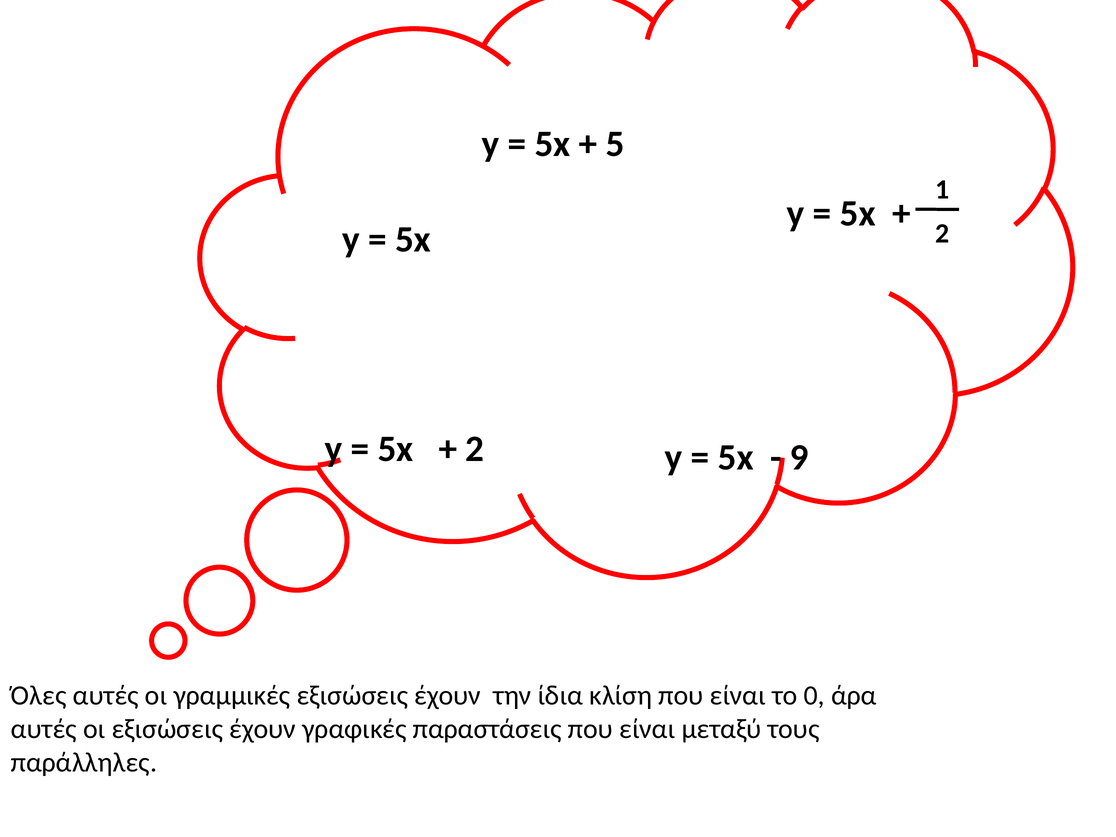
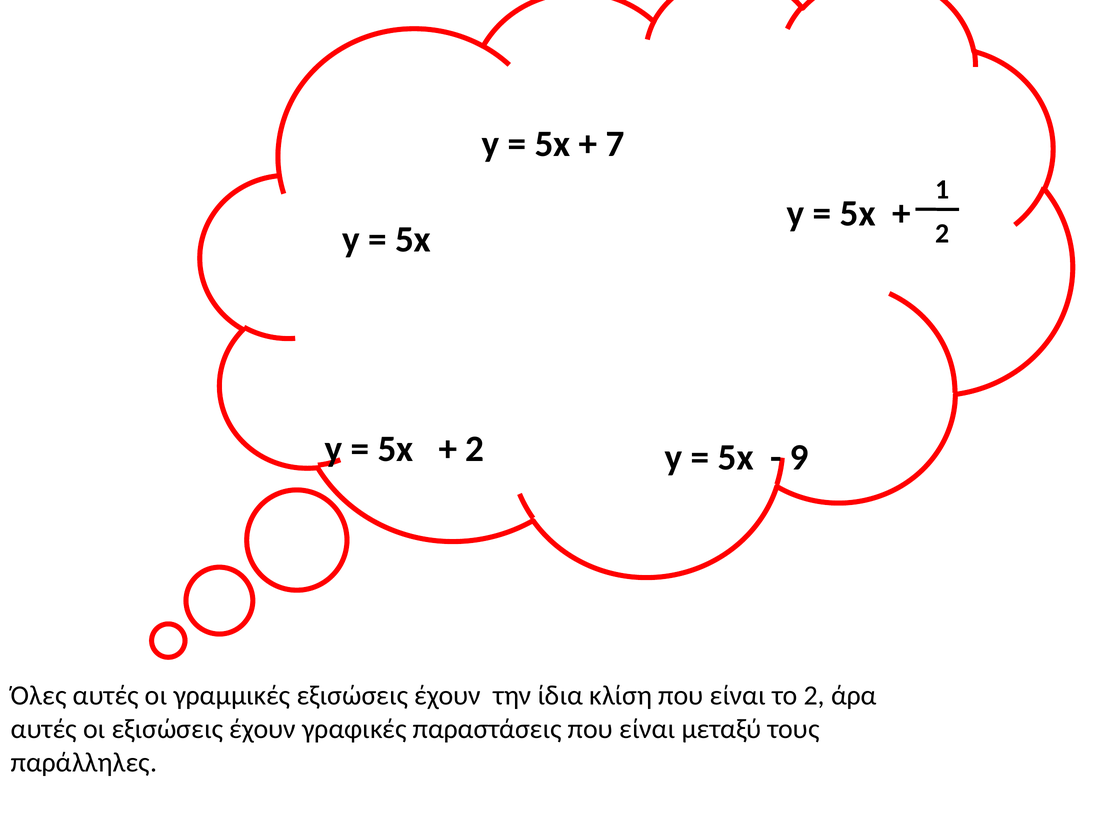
5: 5 -> 7 (615, 144)
το 0: 0 -> 2 (814, 695)
